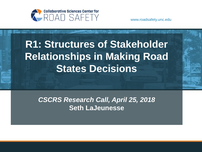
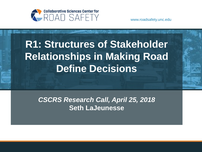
States: States -> Define (71, 69)
